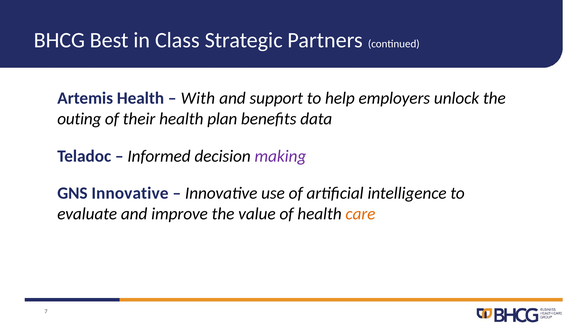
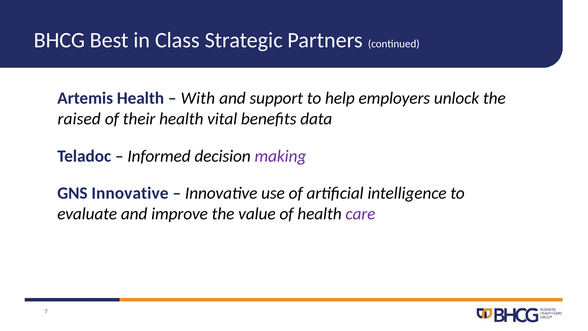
outing: outing -> raised (79, 119)
plan: plan -> vital (222, 119)
care colour: orange -> purple (360, 214)
